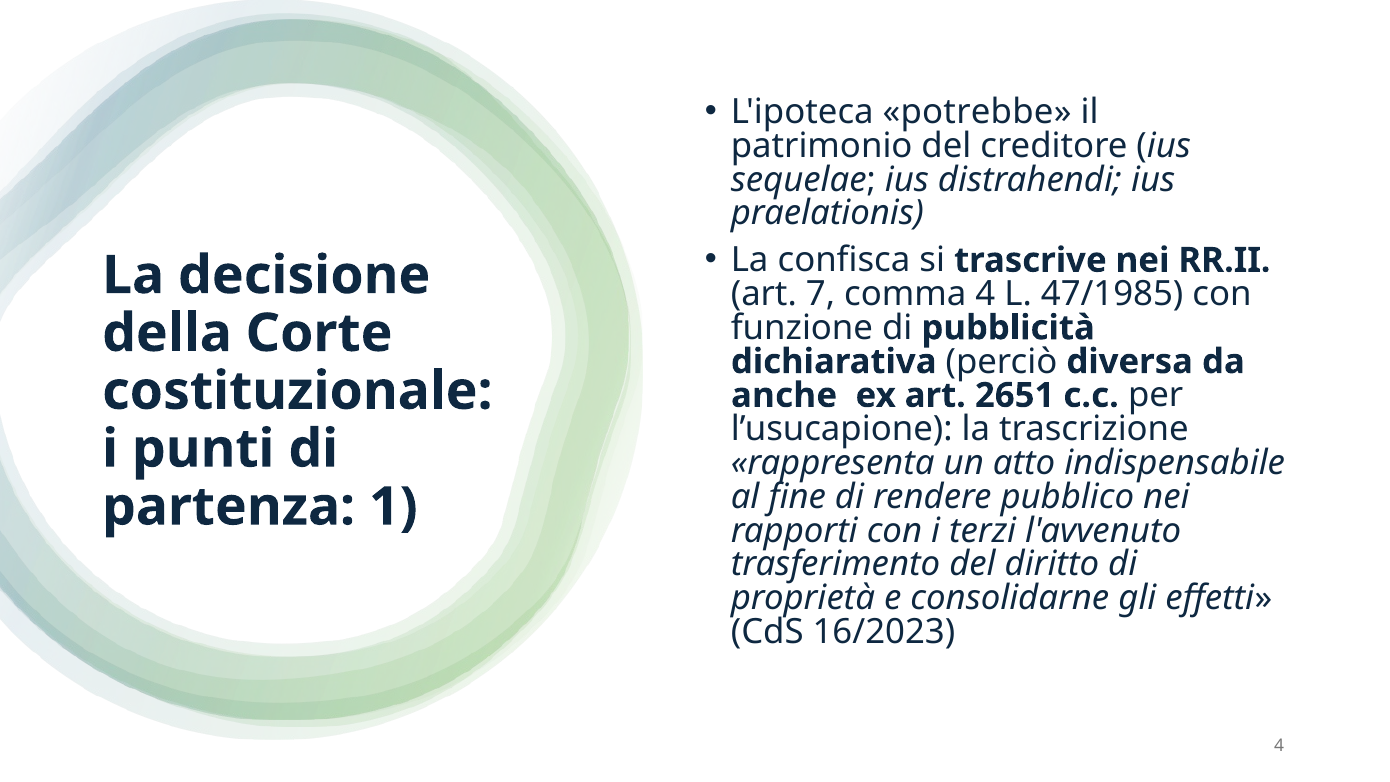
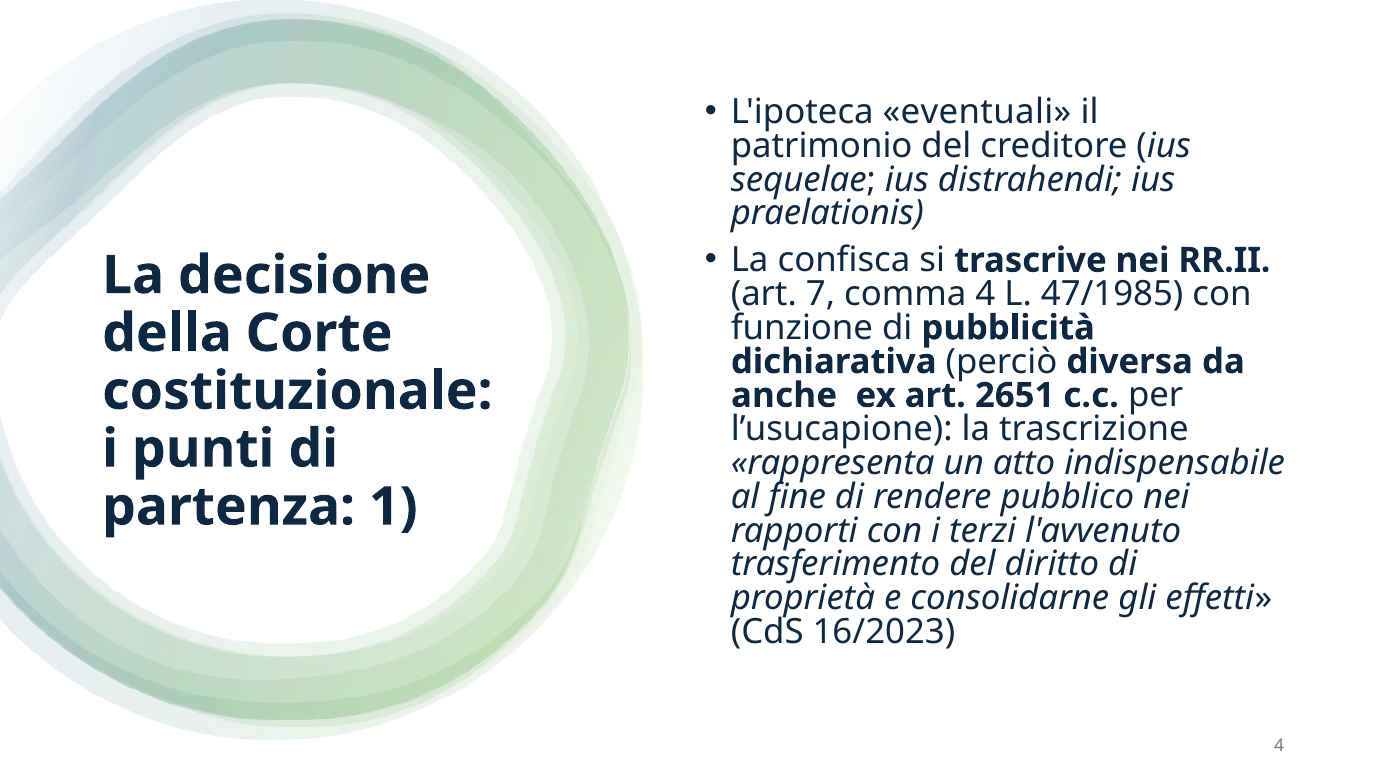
potrebbe: potrebbe -> eventuali (977, 112)
